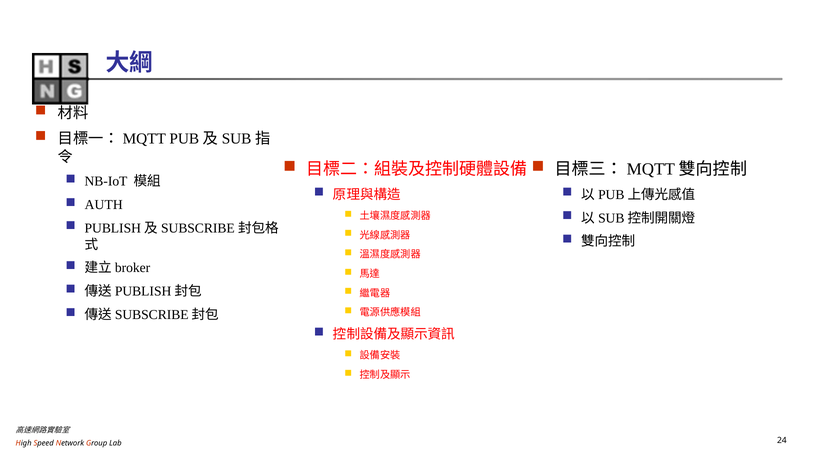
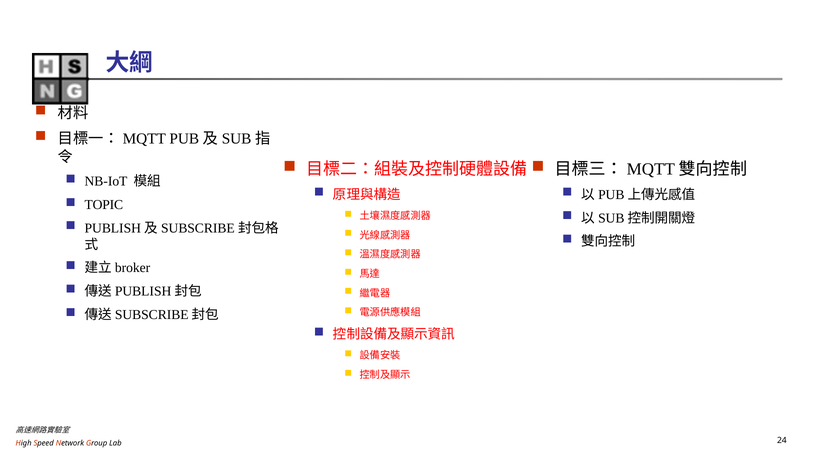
AUTH: AUTH -> TOPIC (104, 205)
